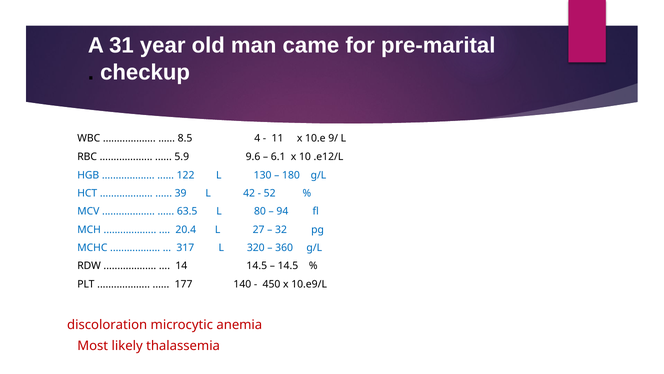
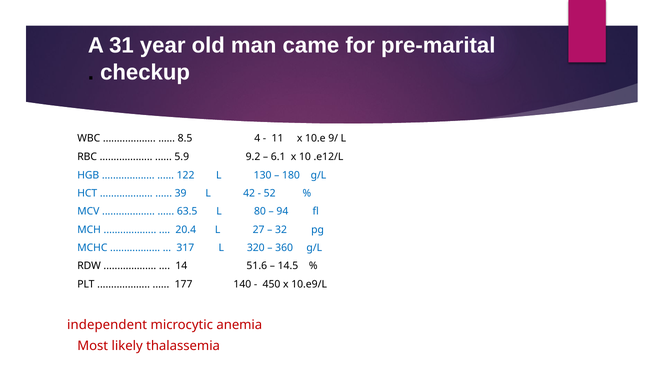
9.6: 9.6 -> 9.2 (253, 157)
14 14.5: 14.5 -> 51.6 (257, 266)
discoloration: discoloration -> independent (107, 324)
